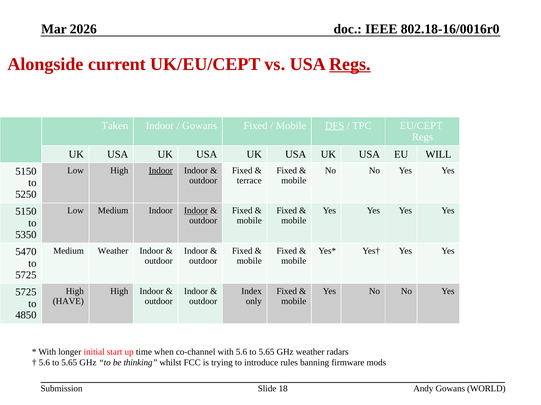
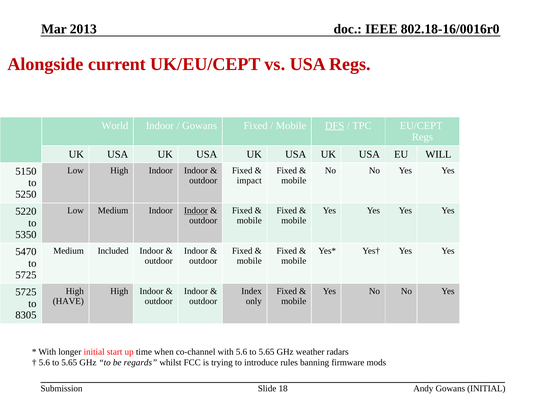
2026: 2026 -> 2013 (83, 29)
Regs underline: present -> none (350, 64)
Taken: Taken -> World (115, 126)
Indoor underline: present -> none (161, 171)
terrace: terrace -> impact (249, 181)
5150: 5150 -> 5220 (26, 212)
Medium Weather: Weather -> Included (113, 251)
4850: 4850 -> 8305 (26, 316)
thinking: thinking -> regards (140, 363)
Gowans WORLD: WORLD -> INITIAL (486, 389)
